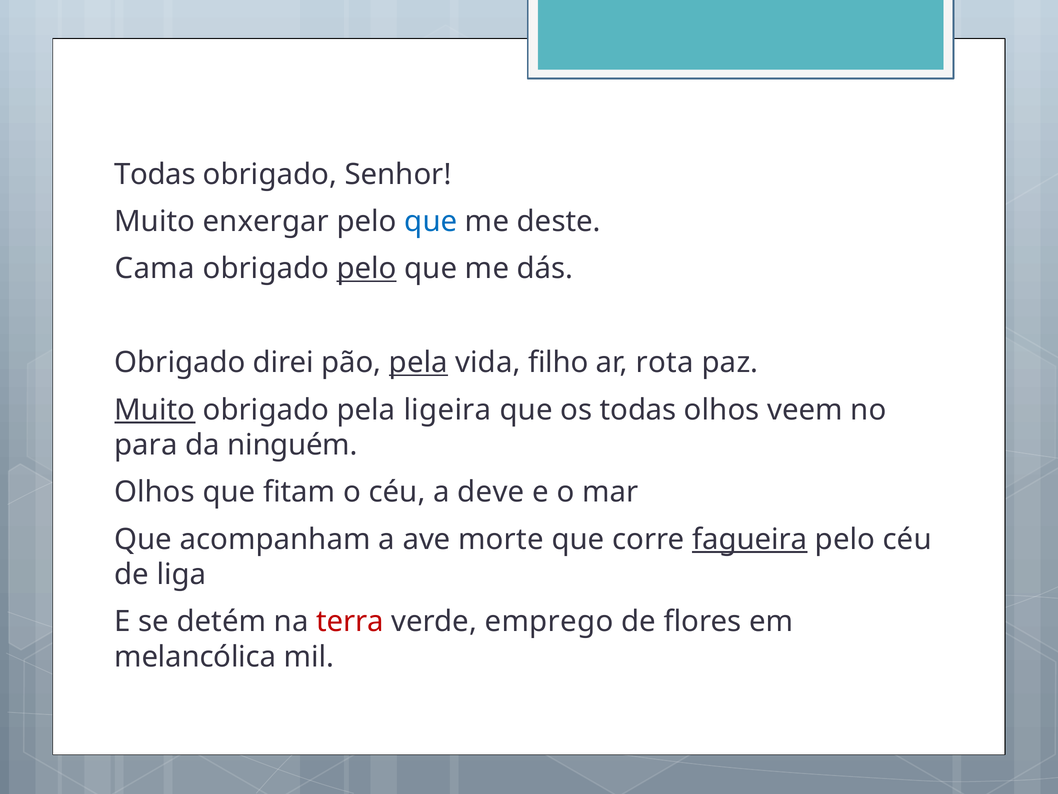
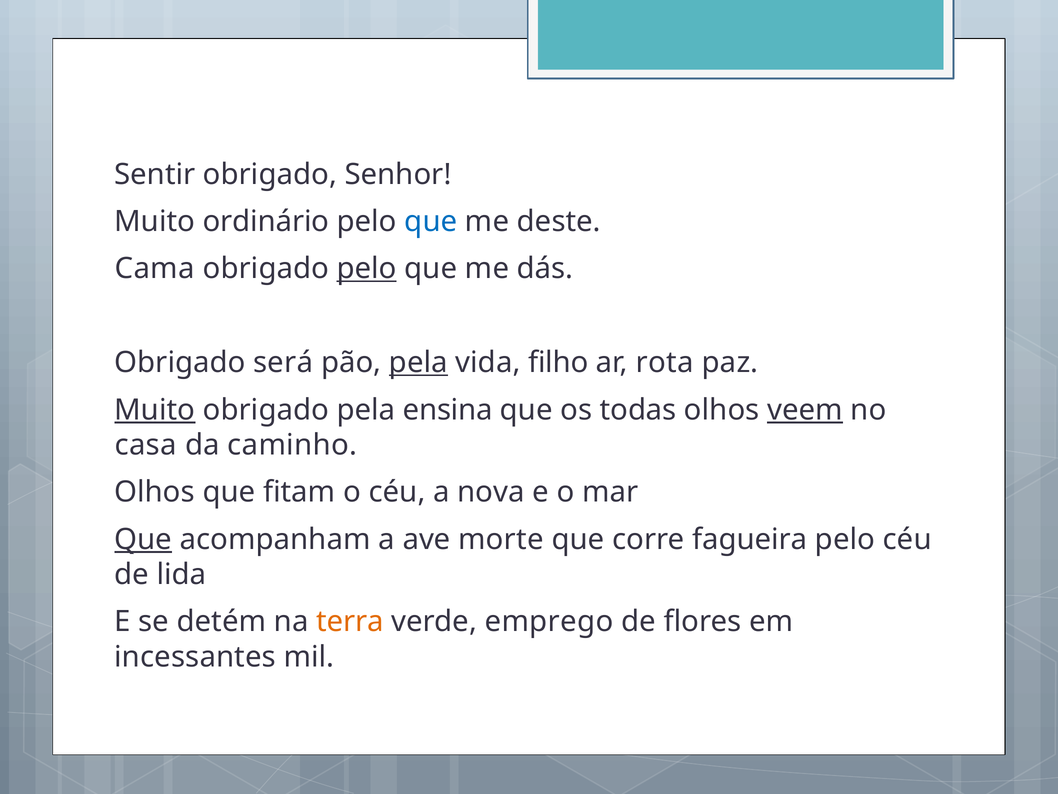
Todas: Todas -> Sentir (155, 174)
enxergar: enxergar -> ordinário (266, 221)
direi: direi -> será (283, 362)
ligeira: ligeira -> ensina (448, 410)
veem underline: none -> present (805, 410)
para: para -> casa (146, 445)
ninguém: ninguém -> caminho (292, 445)
deve: deve -> nova (491, 492)
Que underline: none -> present (143, 539)
fagueira underline: present -> none (750, 539)
liga: liga -> lida (182, 574)
terra colour: red -> orange (350, 621)
melancólica: melancólica -> incessantes (195, 657)
